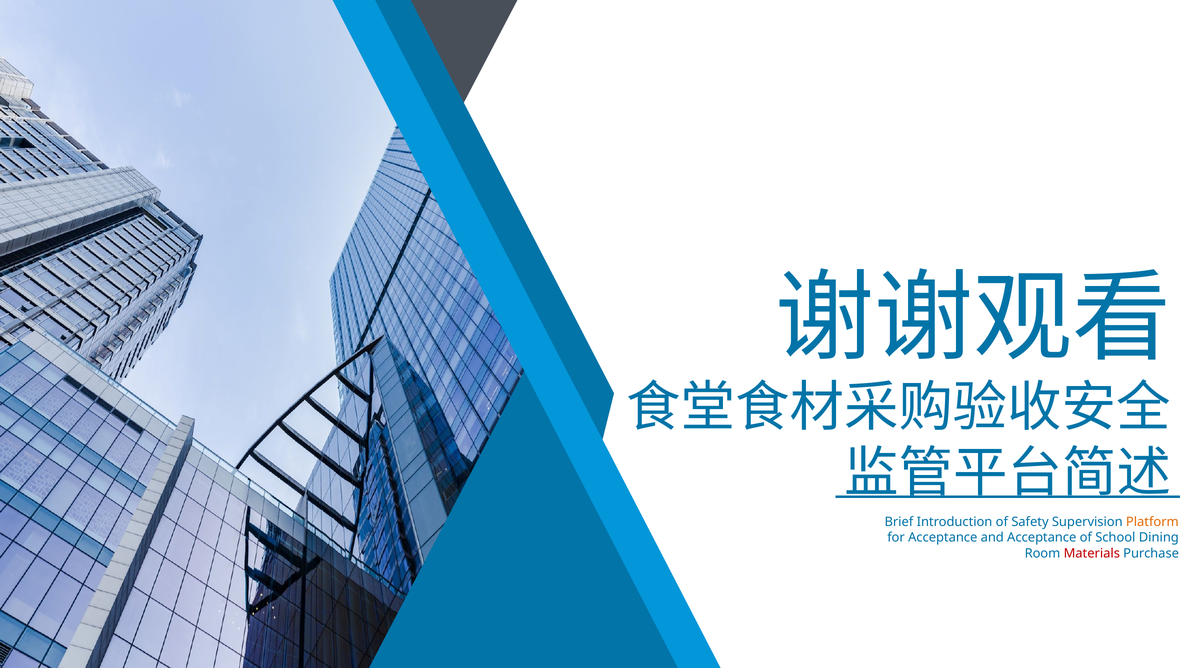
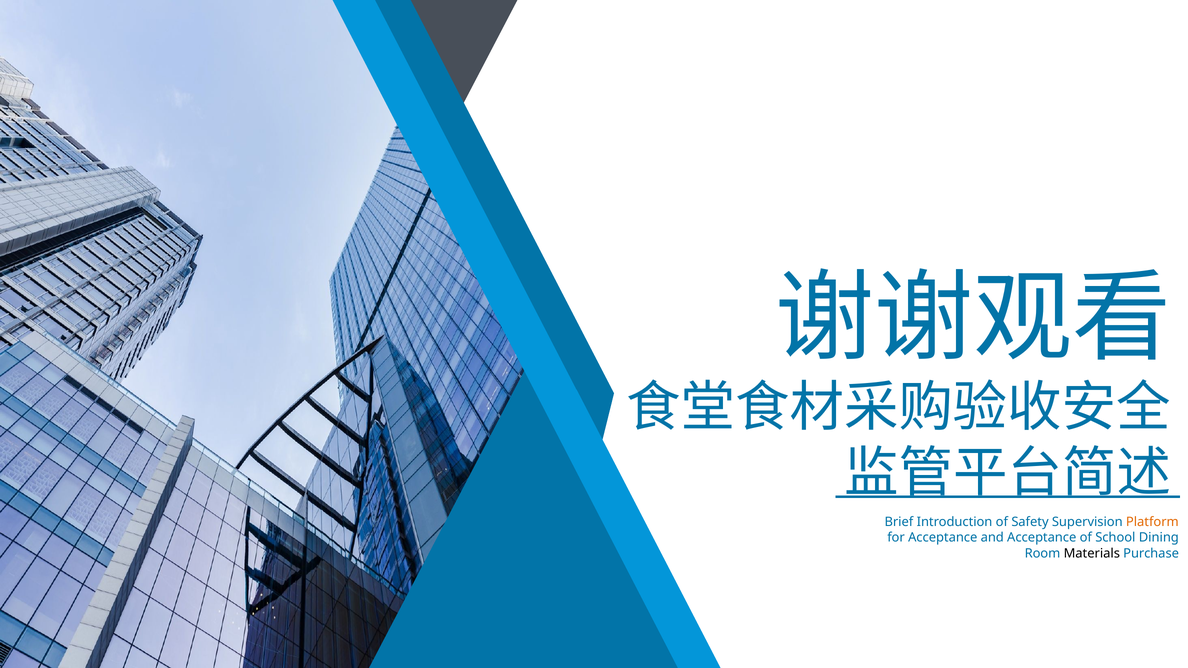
Materials colour: red -> black (1092, 553)
